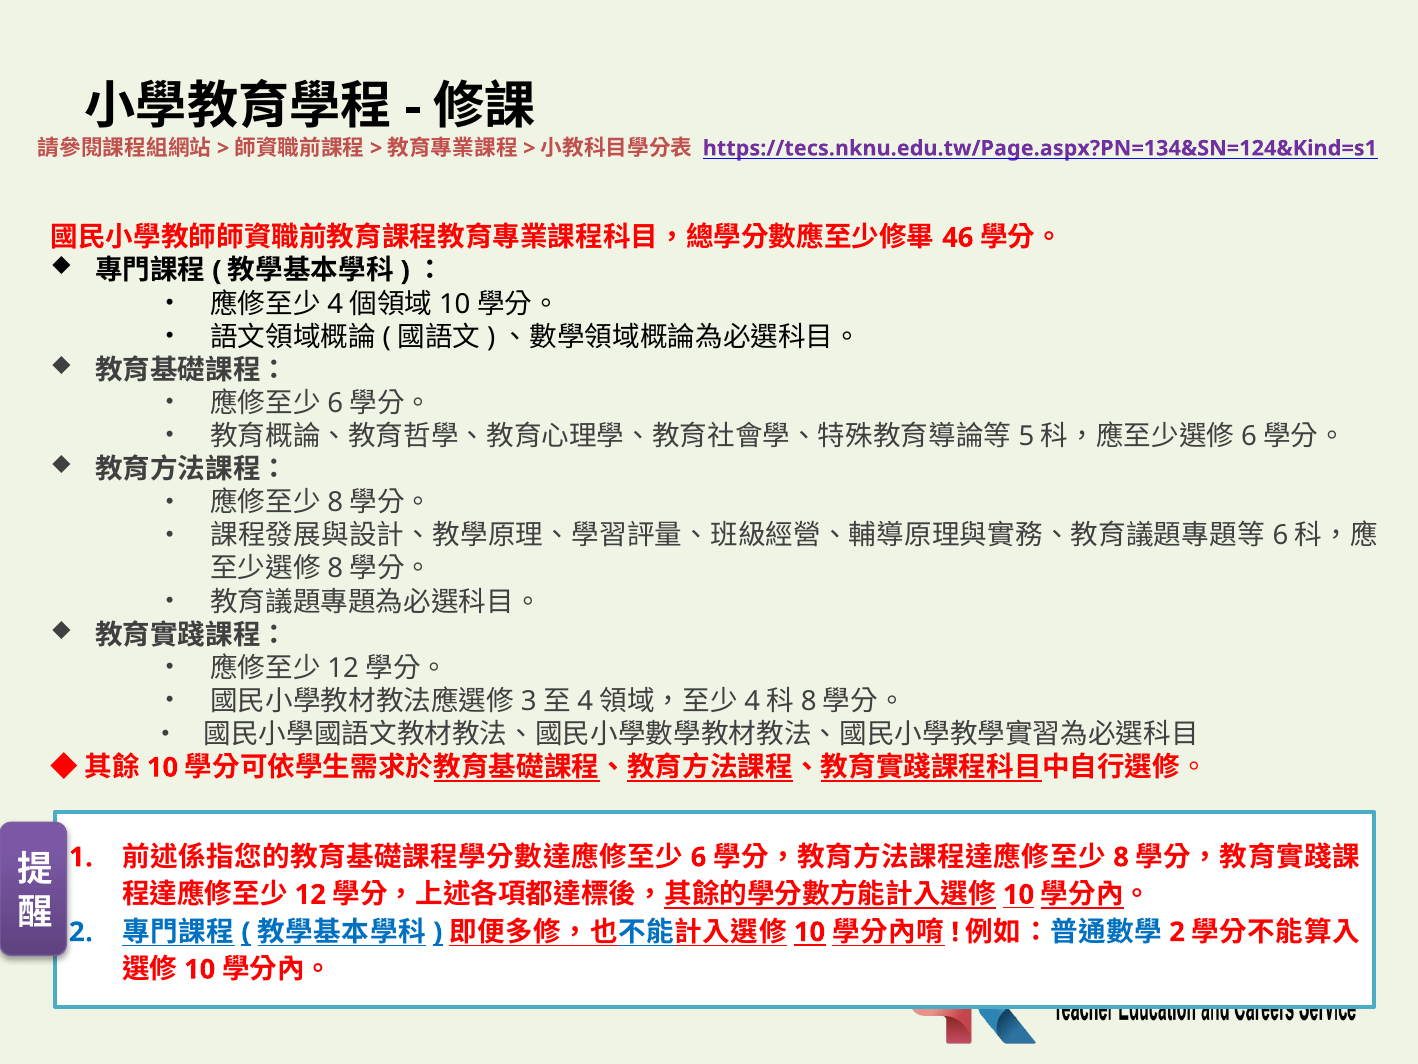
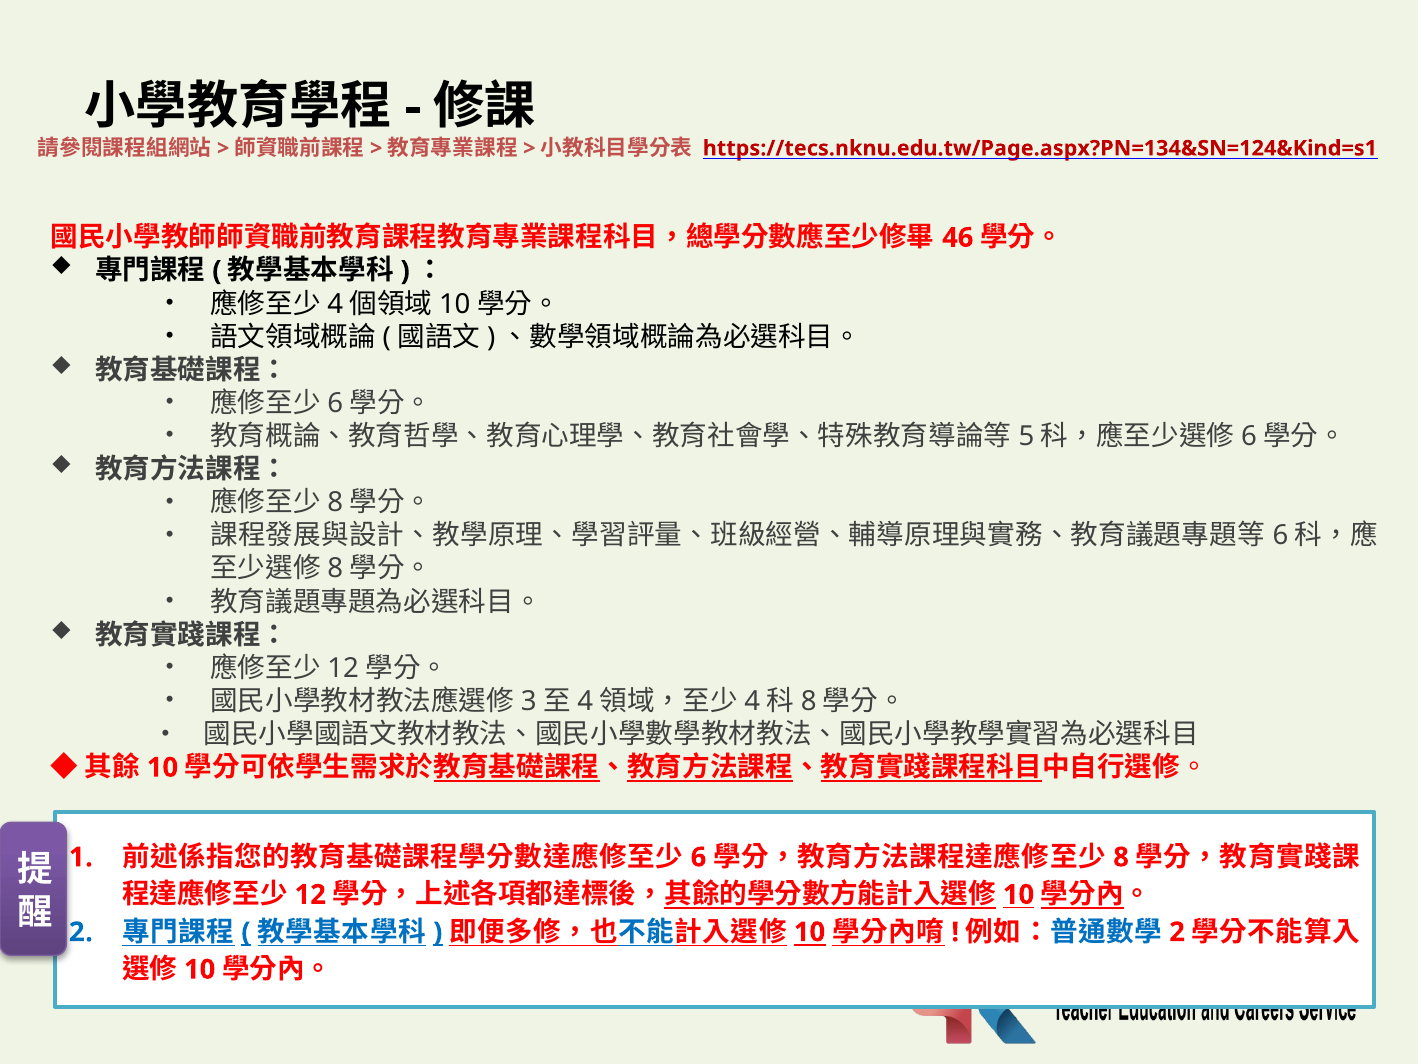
https://tecs.nknu.edu.tw/Page.aspx?PN=134&SN=124&Kind=s1 colour: purple -> red (1040, 148)
